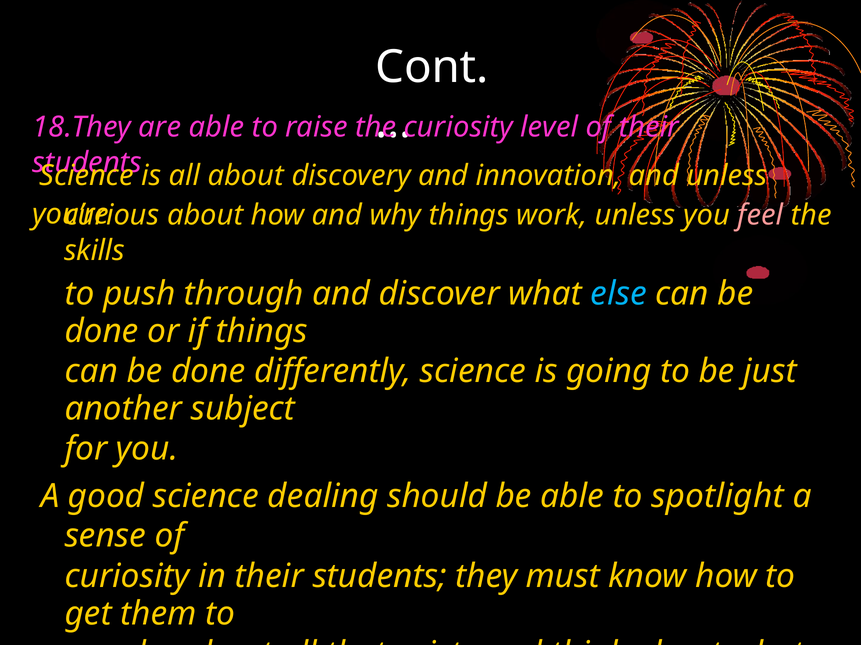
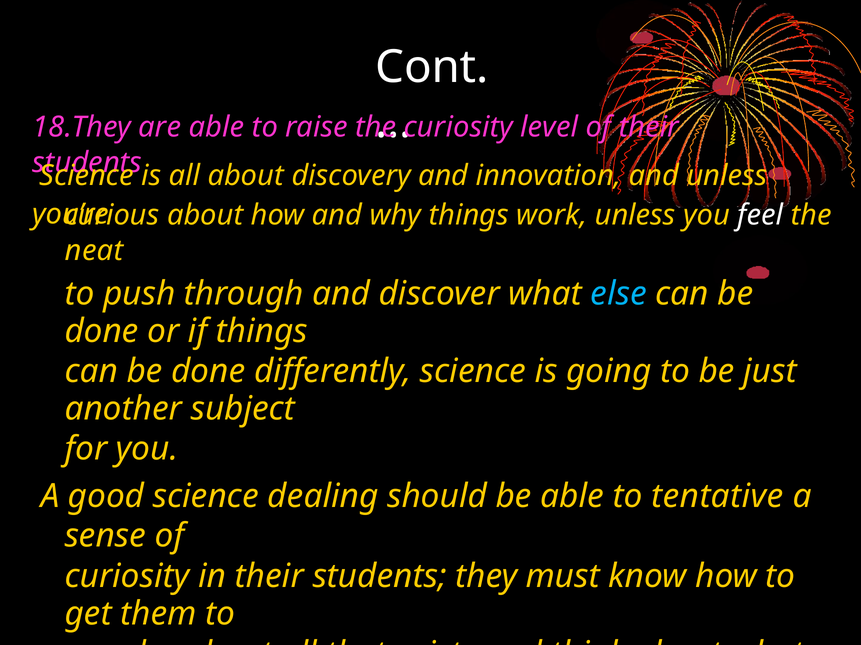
feel colour: pink -> white (760, 216)
skills: skills -> neat (94, 251)
spotlight: spotlight -> tentative (717, 497)
